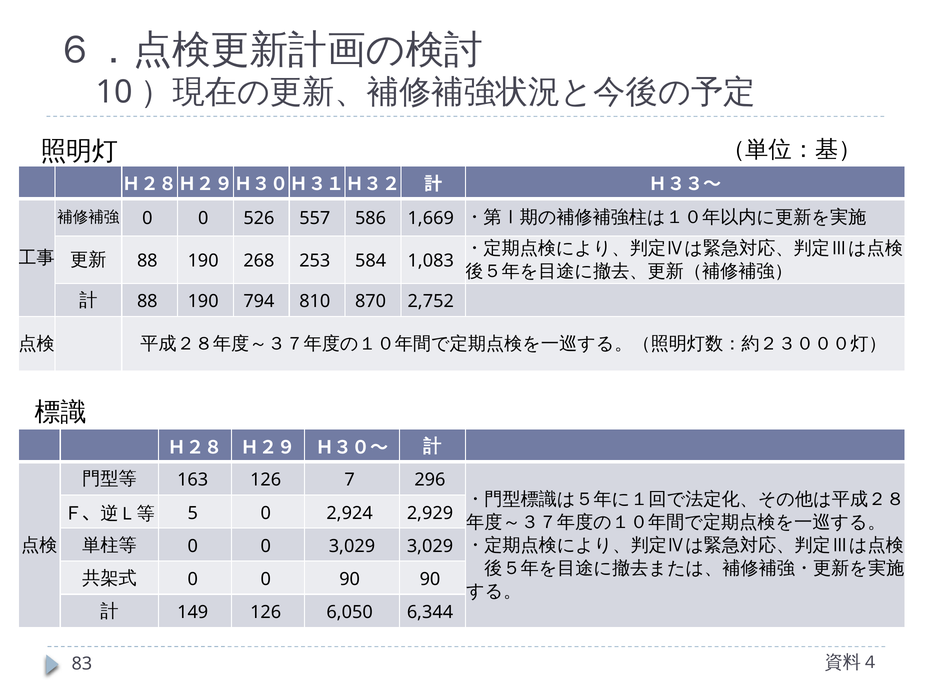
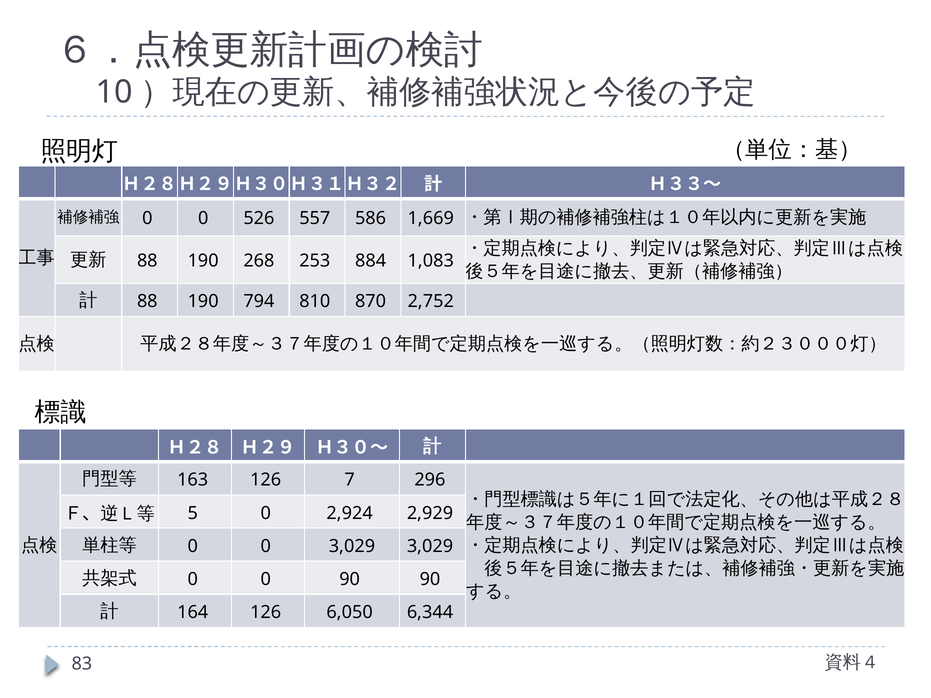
584: 584 -> 884 (371, 261)
149: 149 -> 164 (193, 613)
